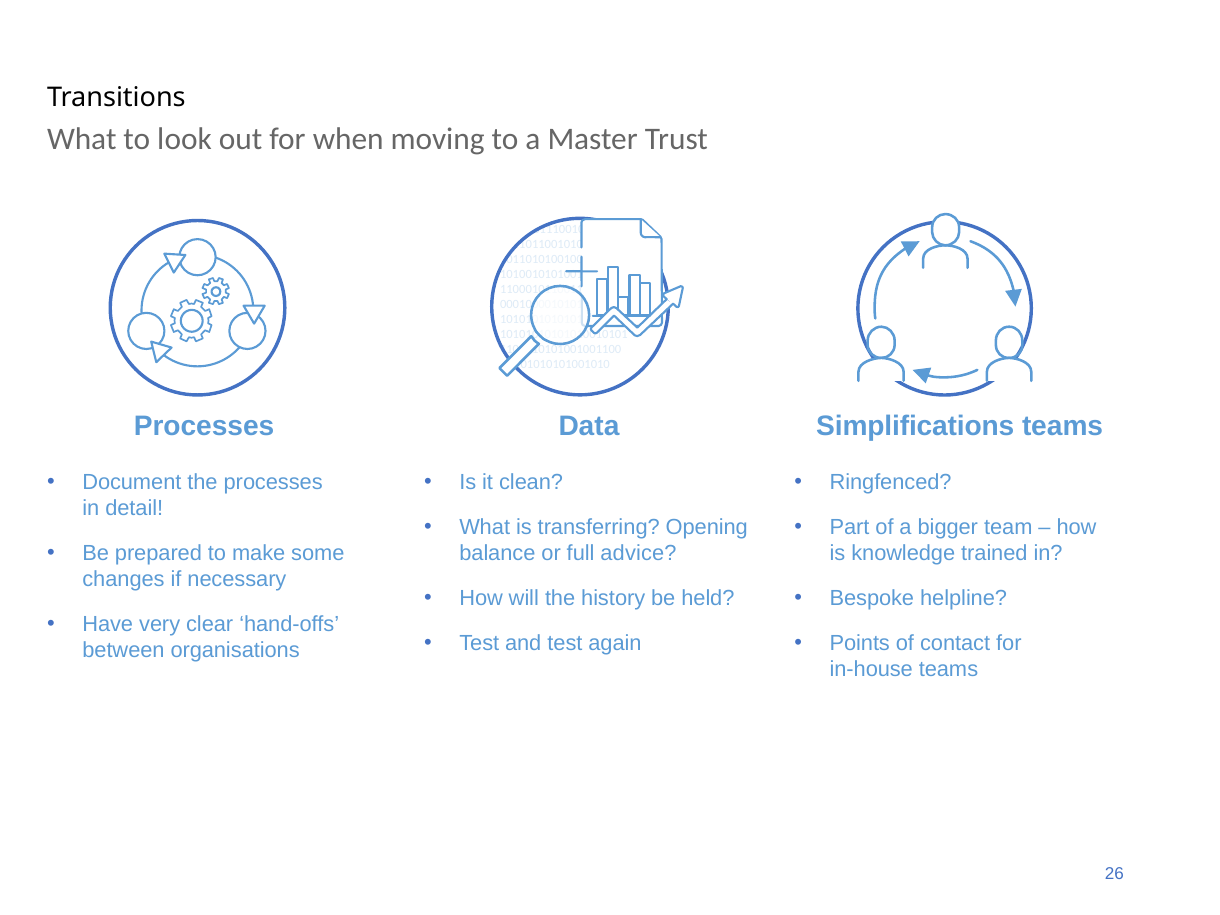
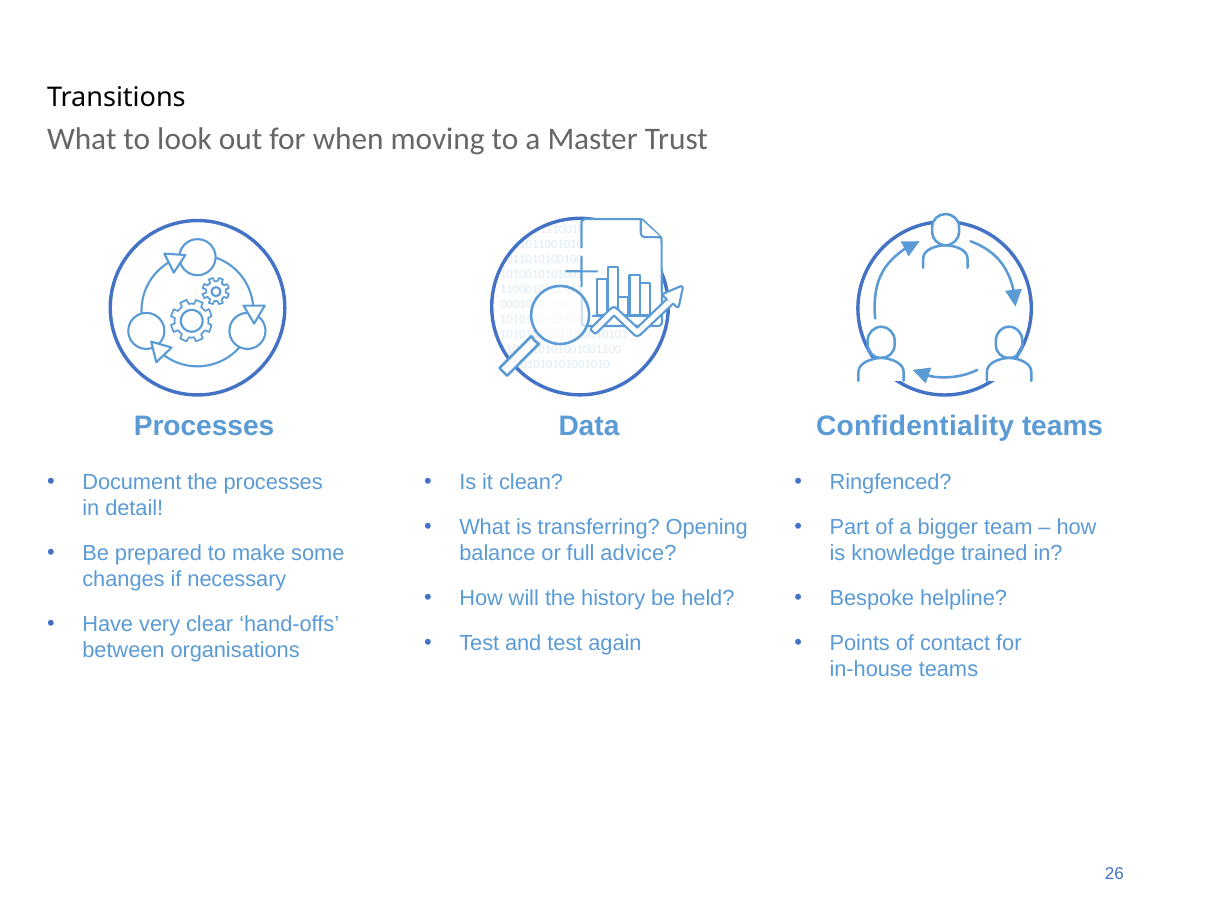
Simplifications: Simplifications -> Confidentiality (915, 427)
